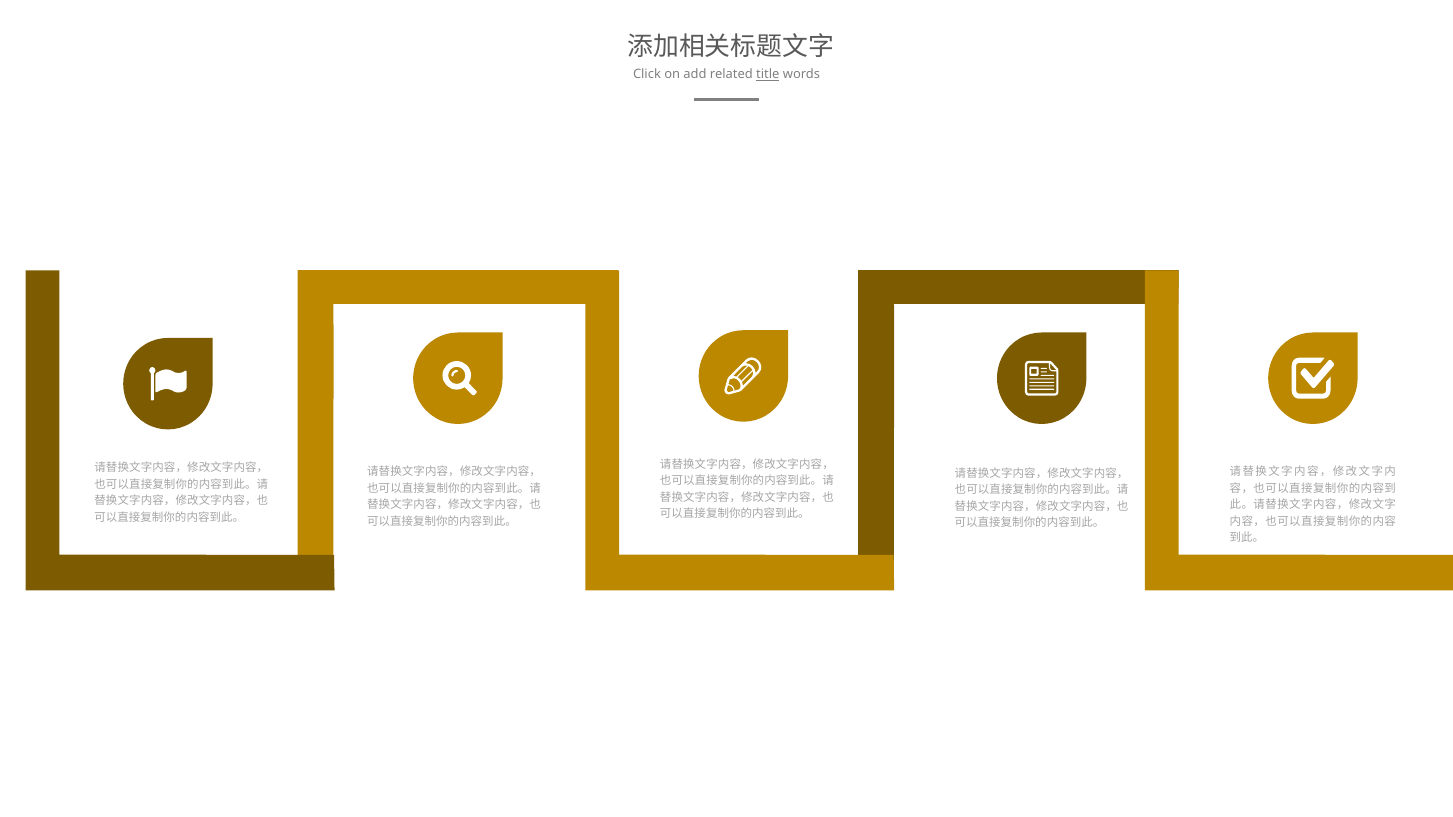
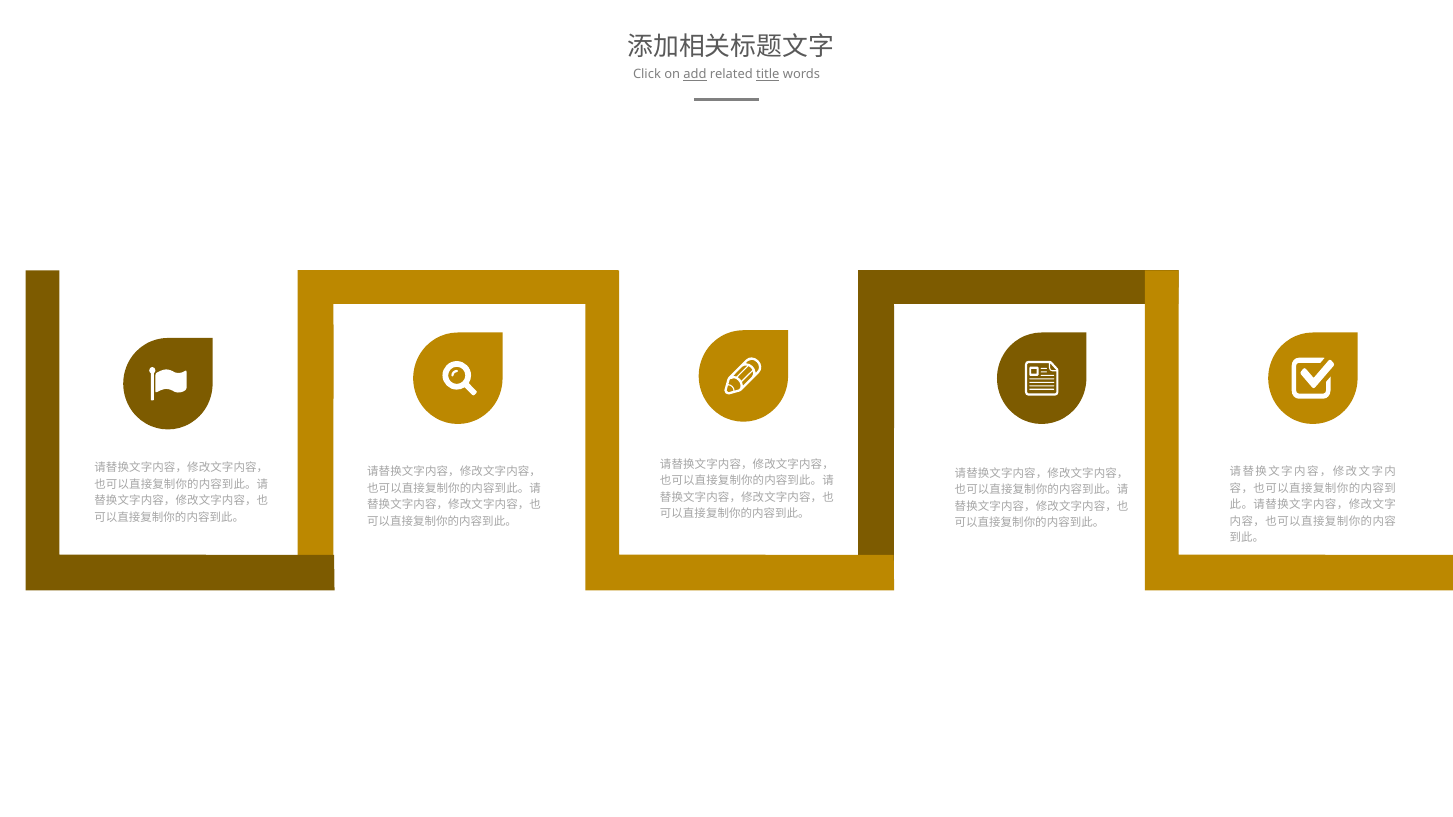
add underline: none -> present (695, 74)
